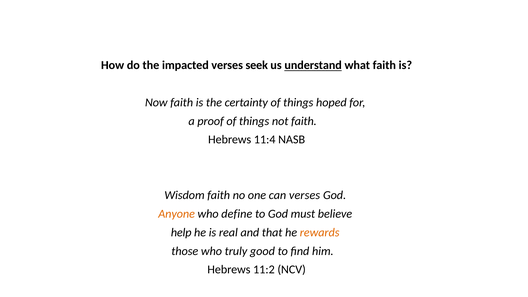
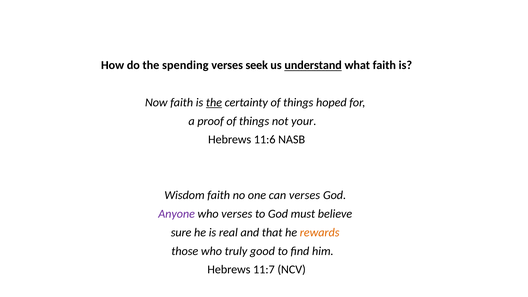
impacted: impacted -> spending (185, 65)
the underline: none -> present (214, 102)
not faith: faith -> your (304, 121)
11:4: 11:4 -> 11:6 (265, 140)
Anyone colour: orange -> purple (177, 214)
who define: define -> verses (237, 214)
help: help -> sure (181, 232)
11:2: 11:2 -> 11:7 (264, 270)
